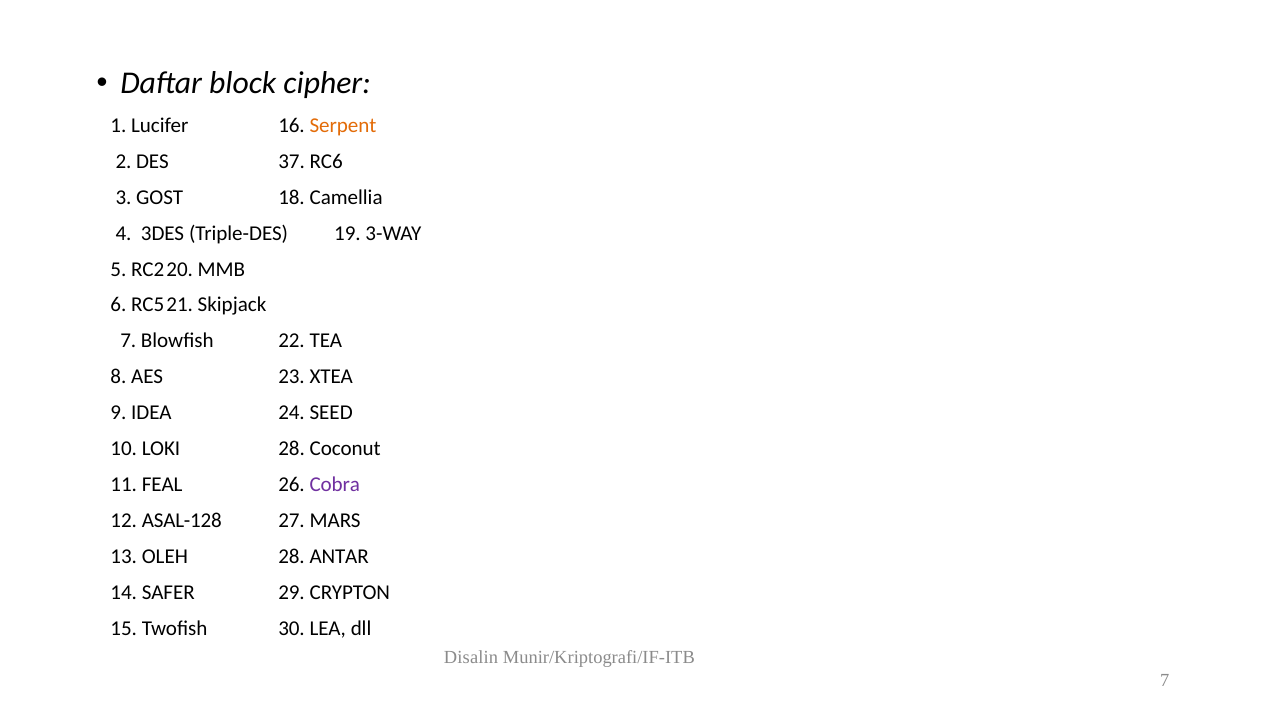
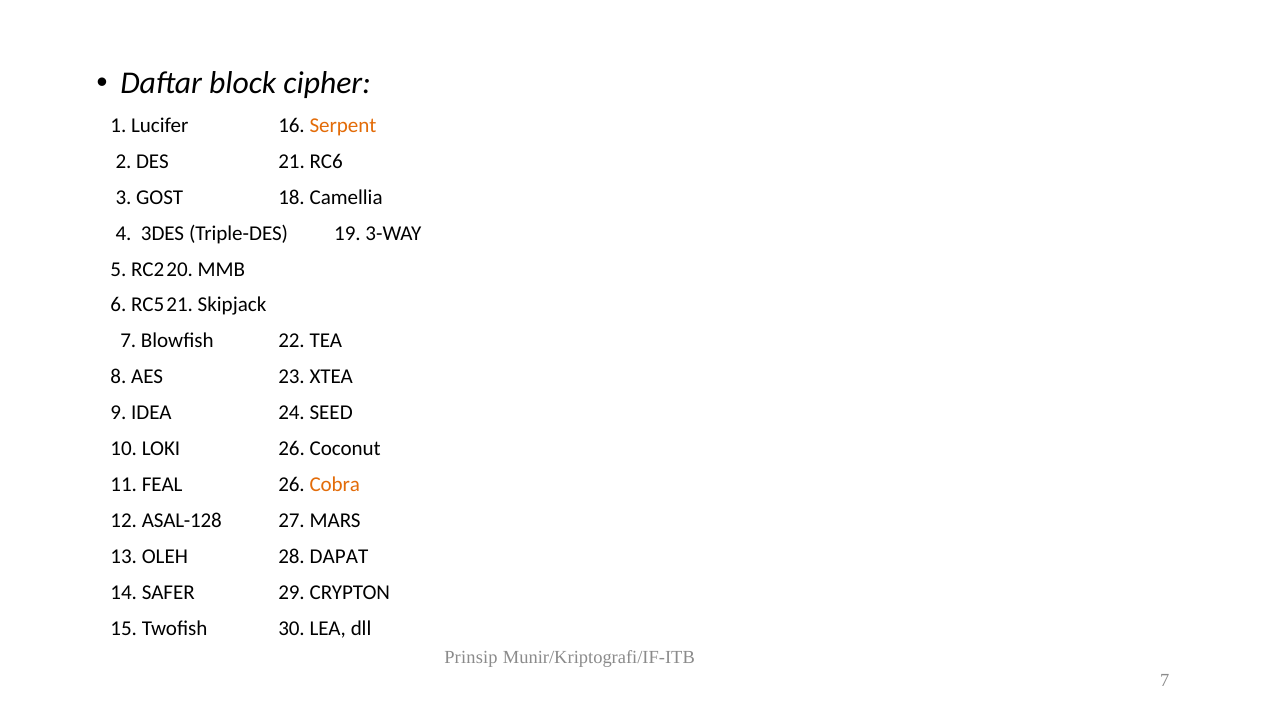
37: 37 -> 21 (292, 161)
LOKI 28: 28 -> 26 (292, 449)
Cobra colour: purple -> orange (335, 485)
ANTAR: ANTAR -> DAPAT (339, 557)
Disalin: Disalin -> Prinsip (471, 658)
